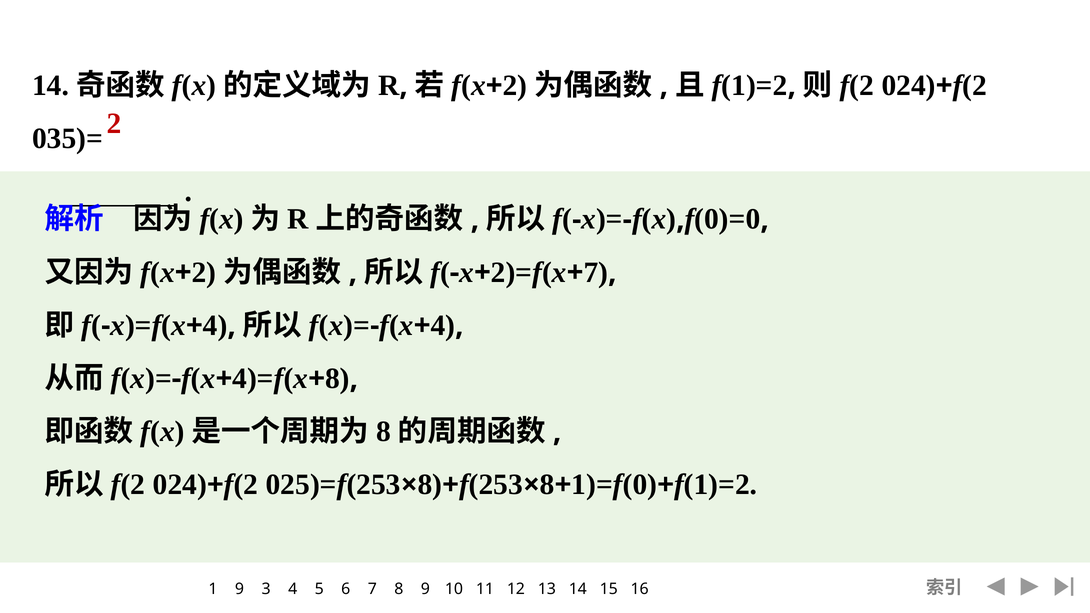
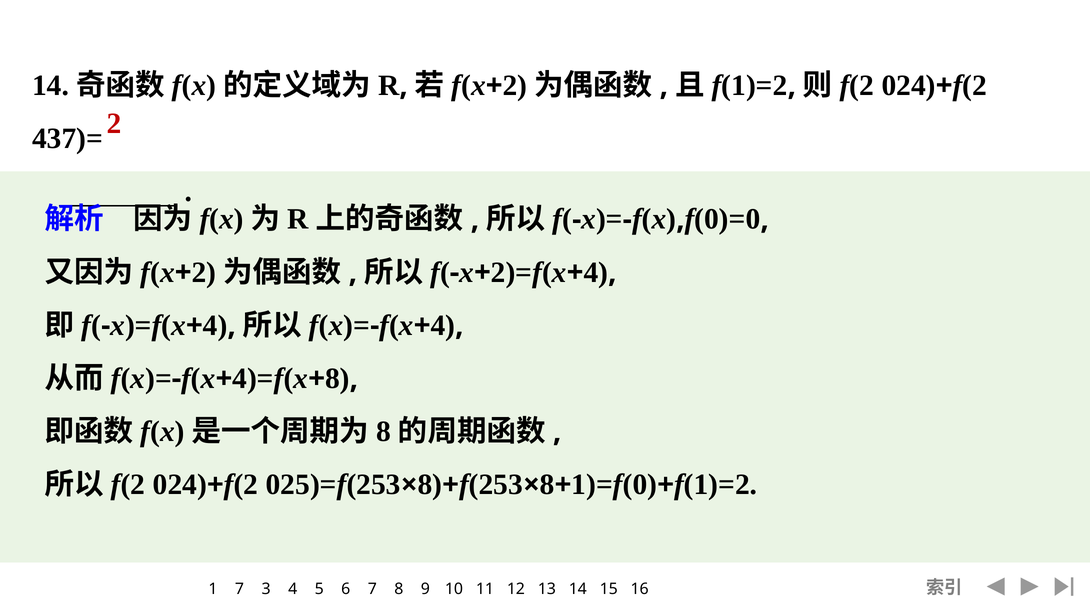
035)=: 035)= -> 437)= (68, 139)
7: 7 -> 4 (596, 272)
9: 9 -> 7 (240, 589)
